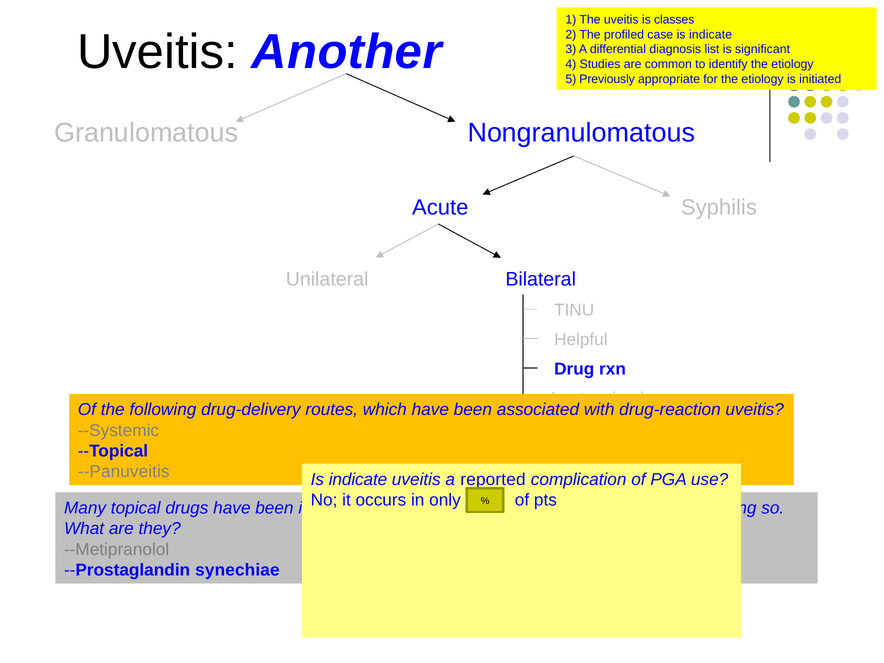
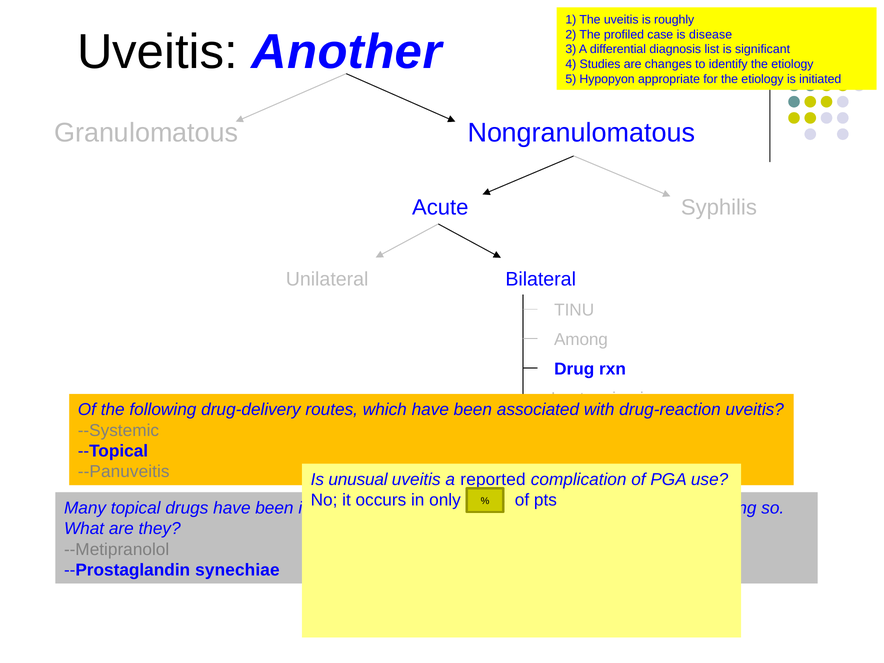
classes: classes -> roughly (674, 20)
case is indicate: indicate -> disease (711, 35)
common: common -> changes (668, 64)
5 Previously: Previously -> Hypopyon (607, 79)
Helpful: Helpful -> Among (581, 340)
indicate: indicate -> unusual (358, 480)
